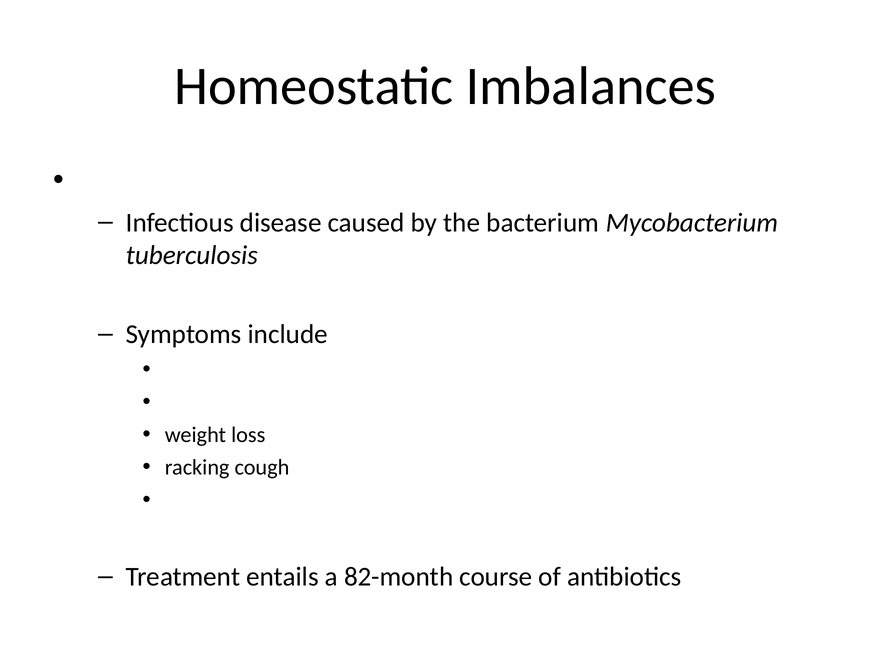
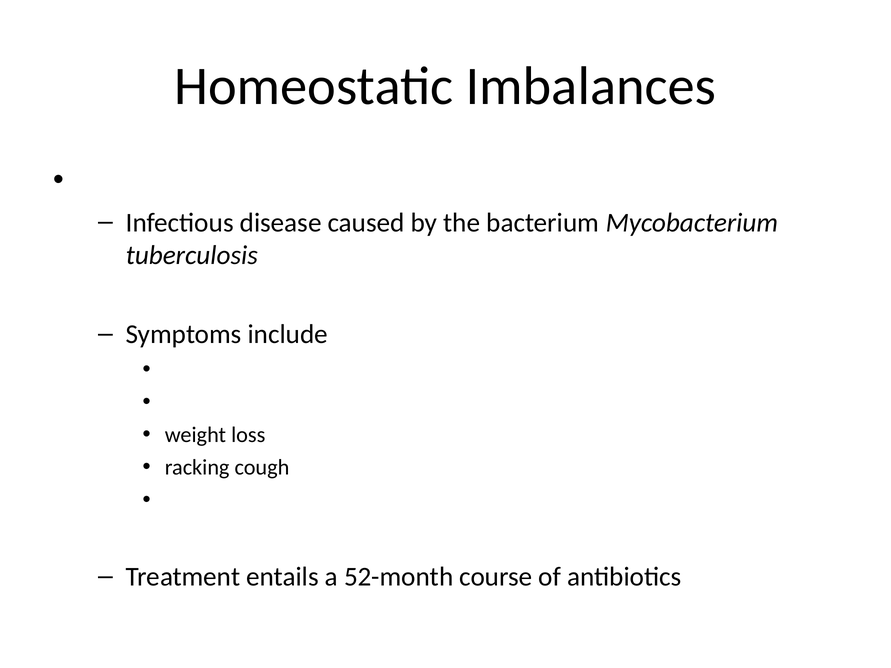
82-month: 82-month -> 52-month (399, 577)
